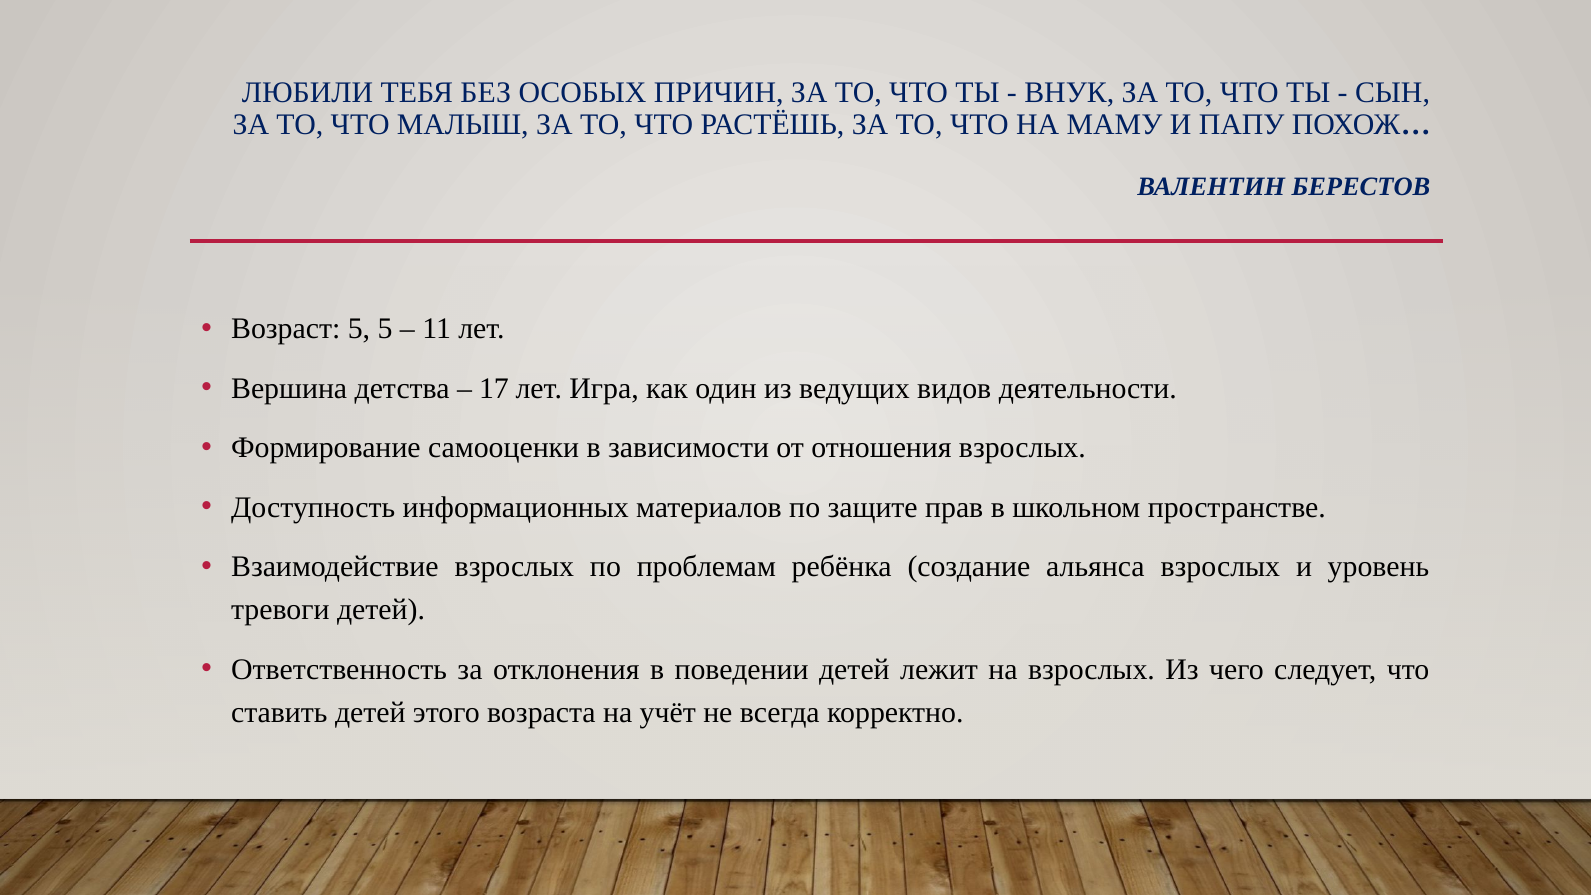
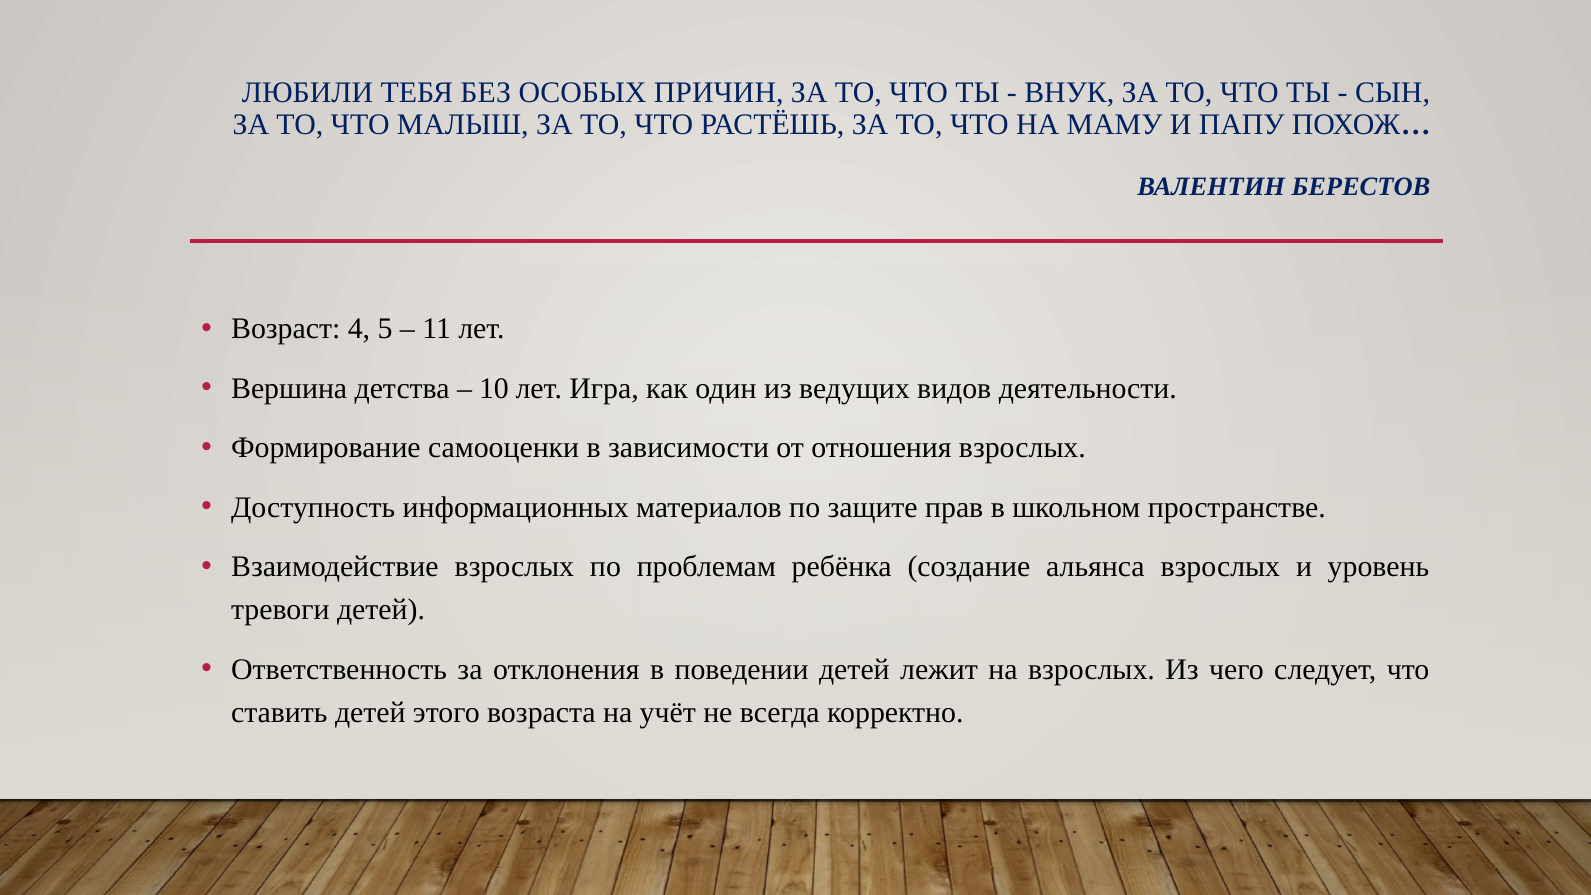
Возраст 5: 5 -> 4 (359, 329)
17: 17 -> 10 (494, 388)
